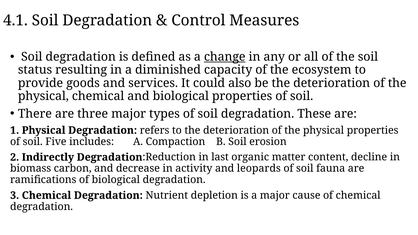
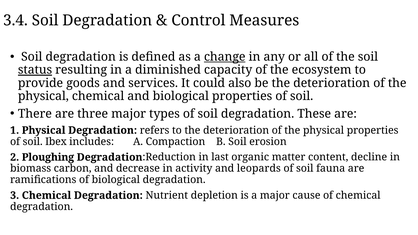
4.1: 4.1 -> 3.4 (15, 20)
status underline: none -> present (35, 70)
Five: Five -> Ibex (56, 142)
Indirectly: Indirectly -> Ploughing (48, 157)
